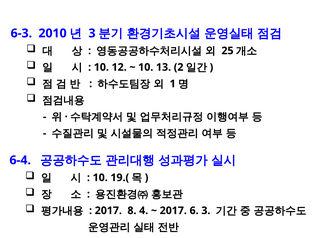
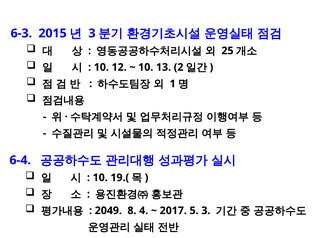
2010: 2010 -> 2015 (53, 33)
2017: 2017 -> 2049 (108, 210)
6: 6 -> 5 (194, 210)
